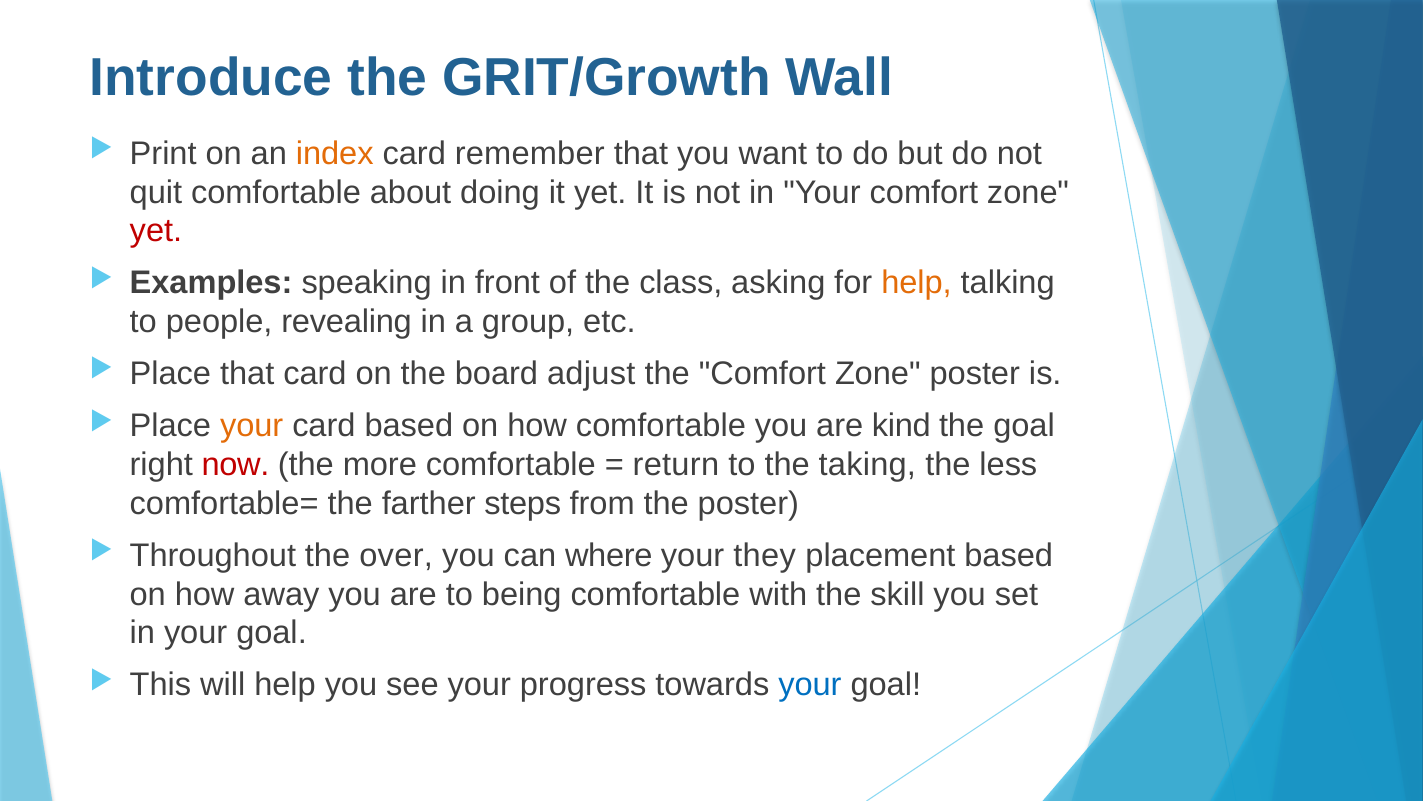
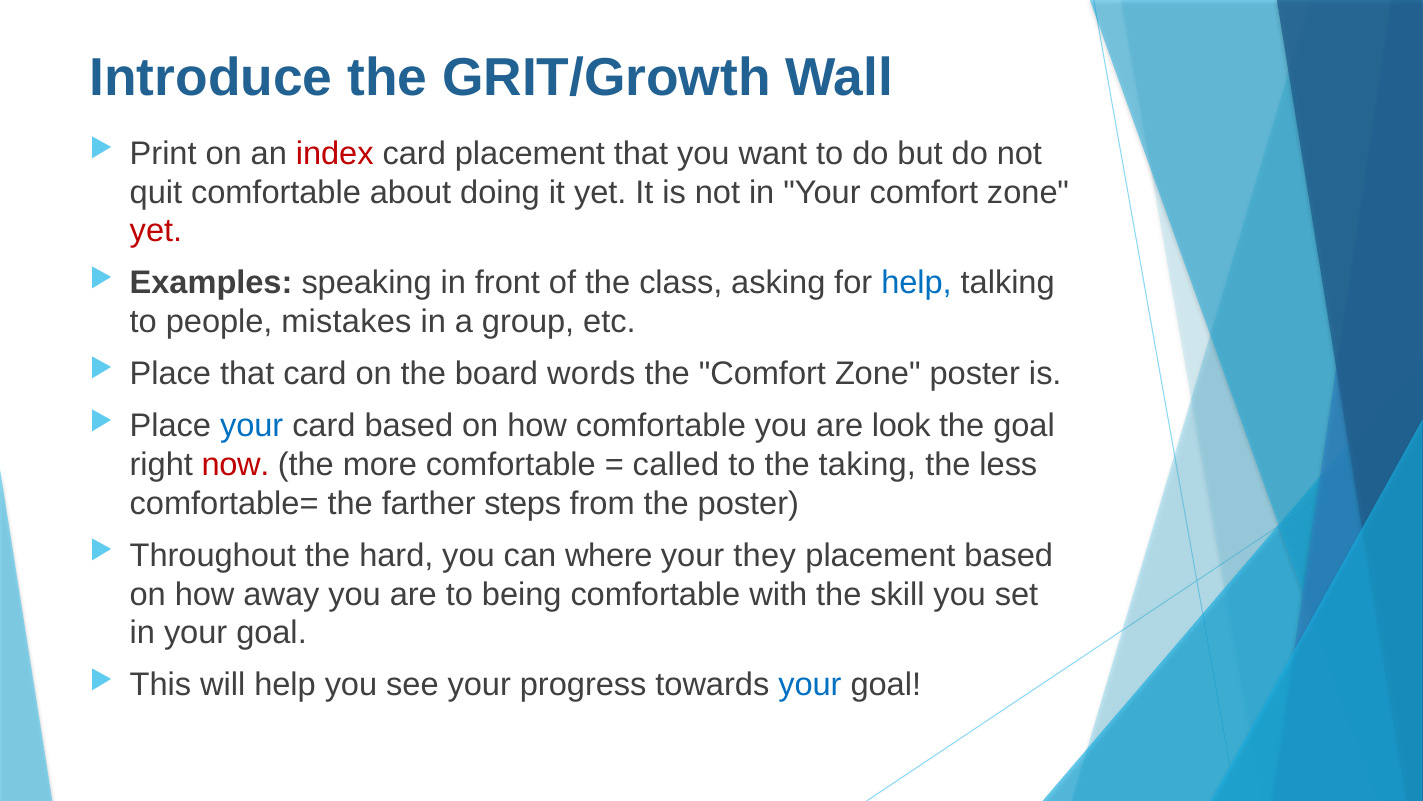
index colour: orange -> red (335, 154)
card remember: remember -> placement (530, 154)
help colour: orange -> blue (917, 283)
revealing: revealing -> mistakes (346, 322)
adjust: adjust -> words (591, 374)
your colour: orange -> blue (252, 426)
kind: kind -> look (901, 426)
return: return -> called (676, 464)
over: over -> hard (396, 555)
